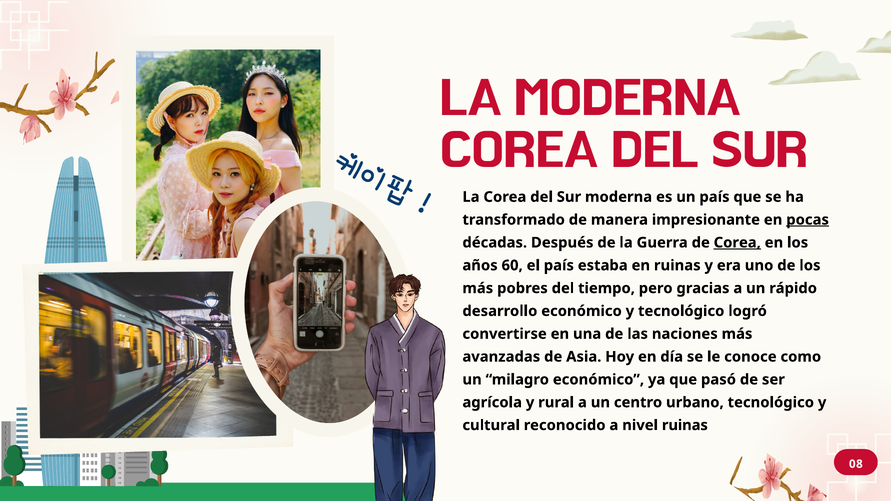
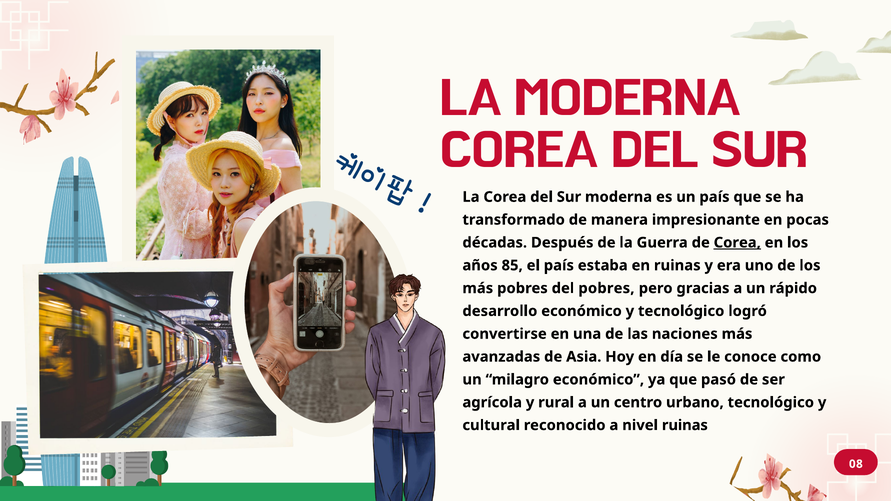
pocas underline: present -> none (808, 220)
60: 60 -> 85 (512, 266)
del tiempo: tiempo -> pobres (606, 288)
